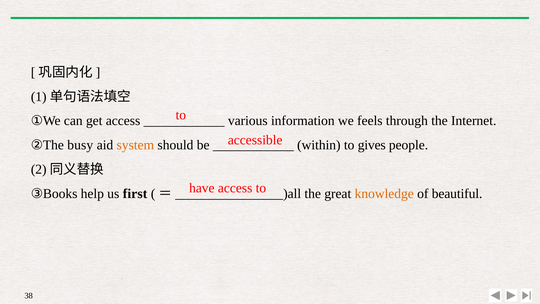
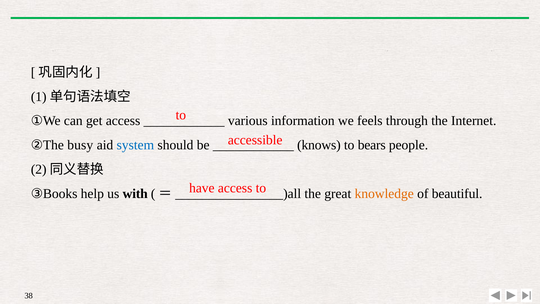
system colour: orange -> blue (135, 145)
within: within -> knows (319, 145)
gives: gives -> bears (372, 145)
first: first -> with (135, 194)
